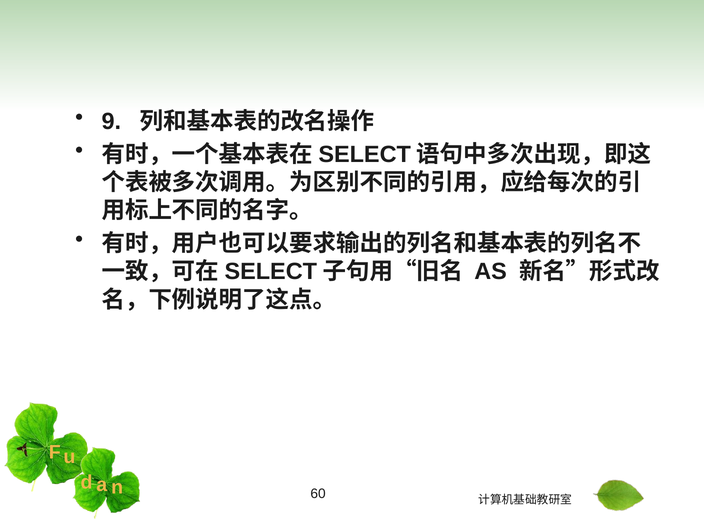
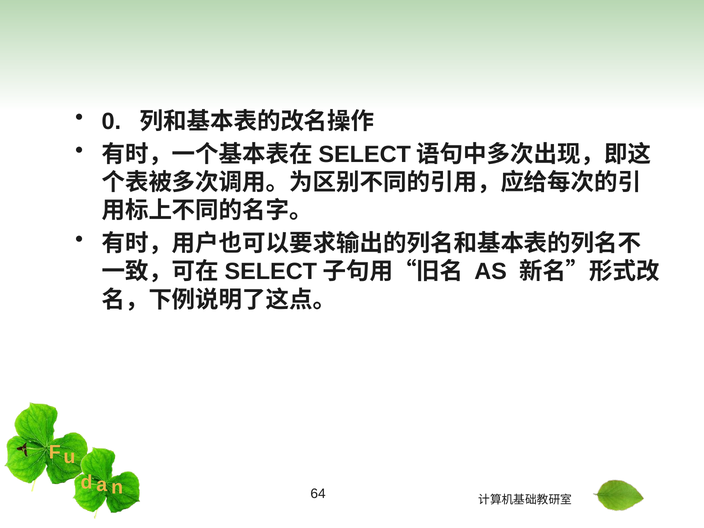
9: 9 -> 0 (111, 122)
60: 60 -> 64 (318, 494)
